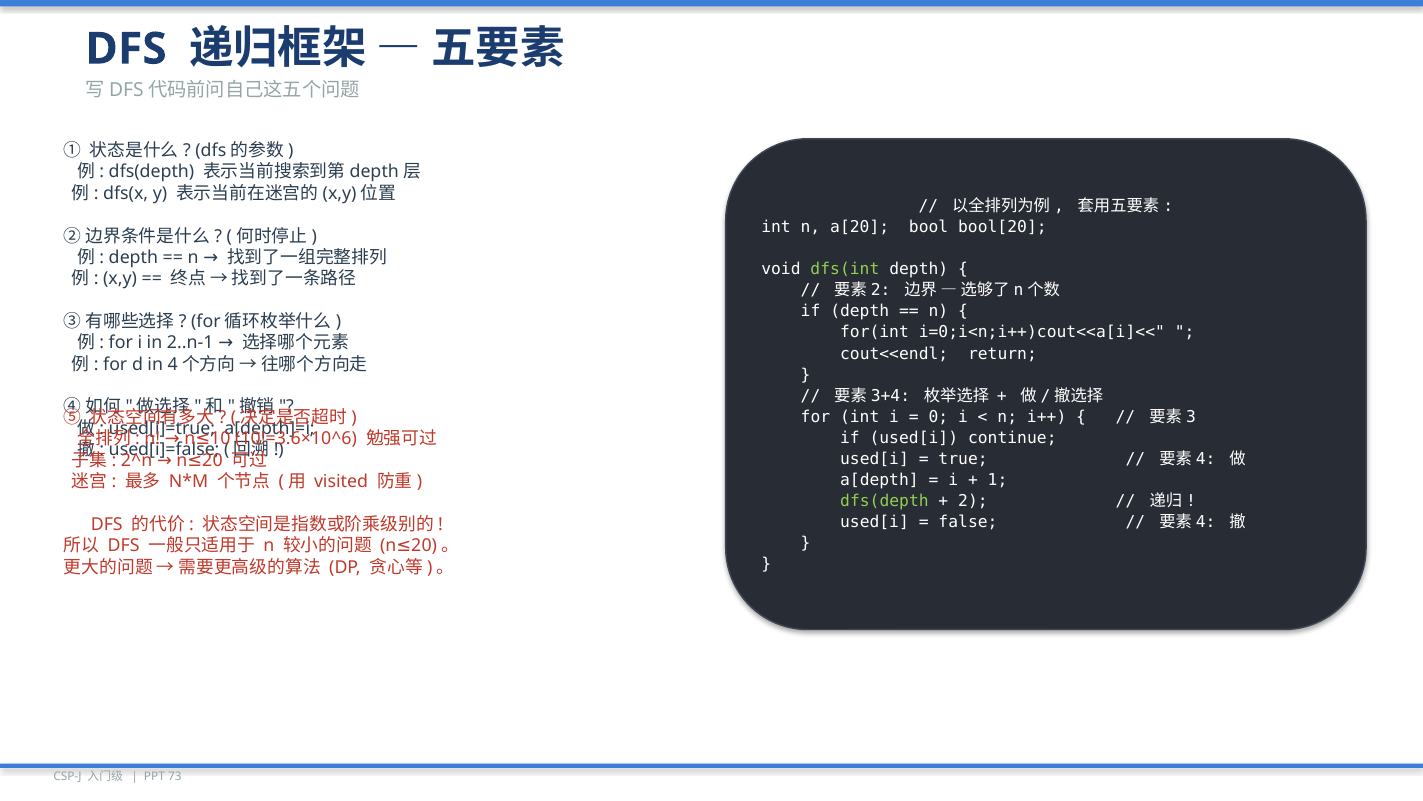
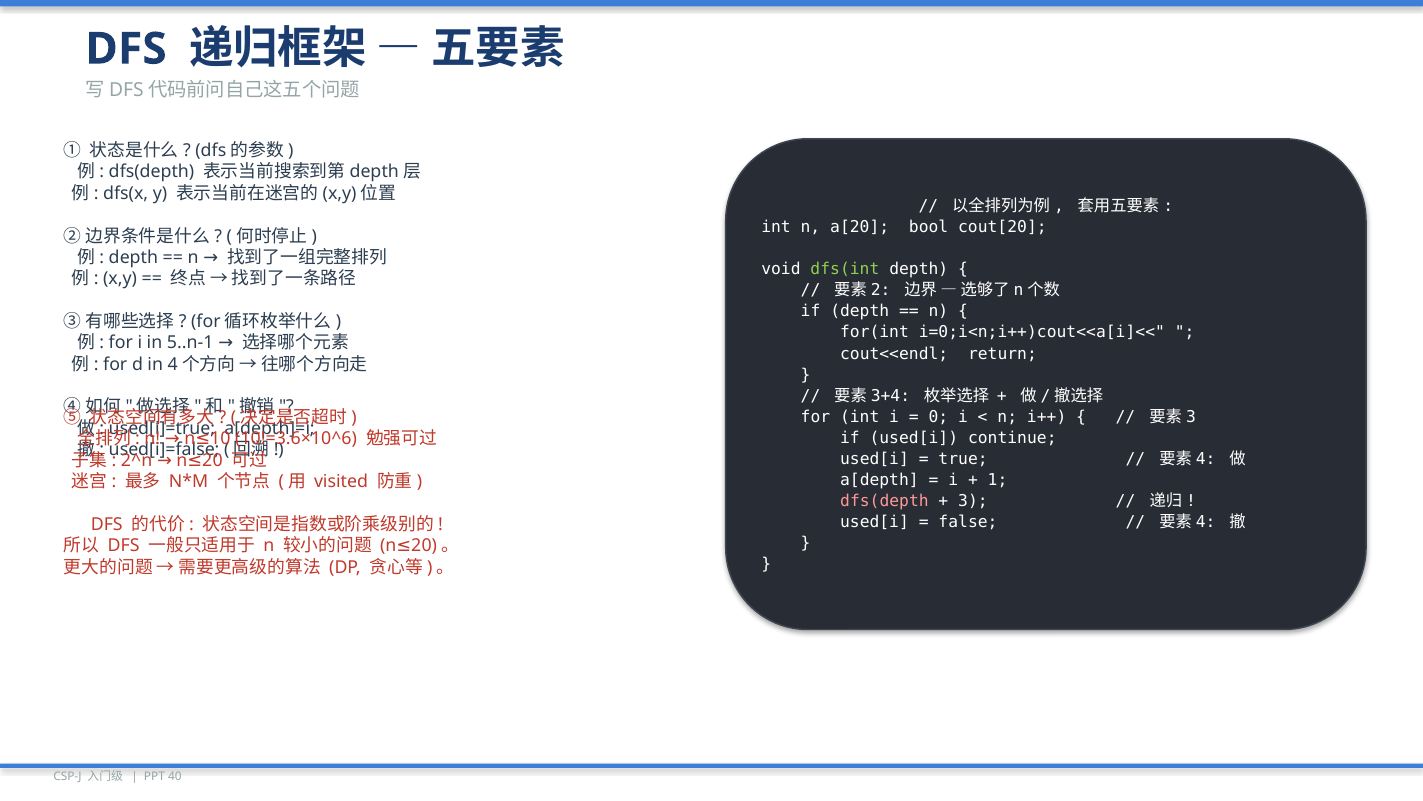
bool[20: bool[20 -> cout[20 (1002, 227)
2..n-1: 2..n-1 -> 5..n-1 (190, 343)
dfs(depth colour: light green -> pink (884, 501)
2: 2 -> 3 (973, 501)
73: 73 -> 40 (175, 776)
